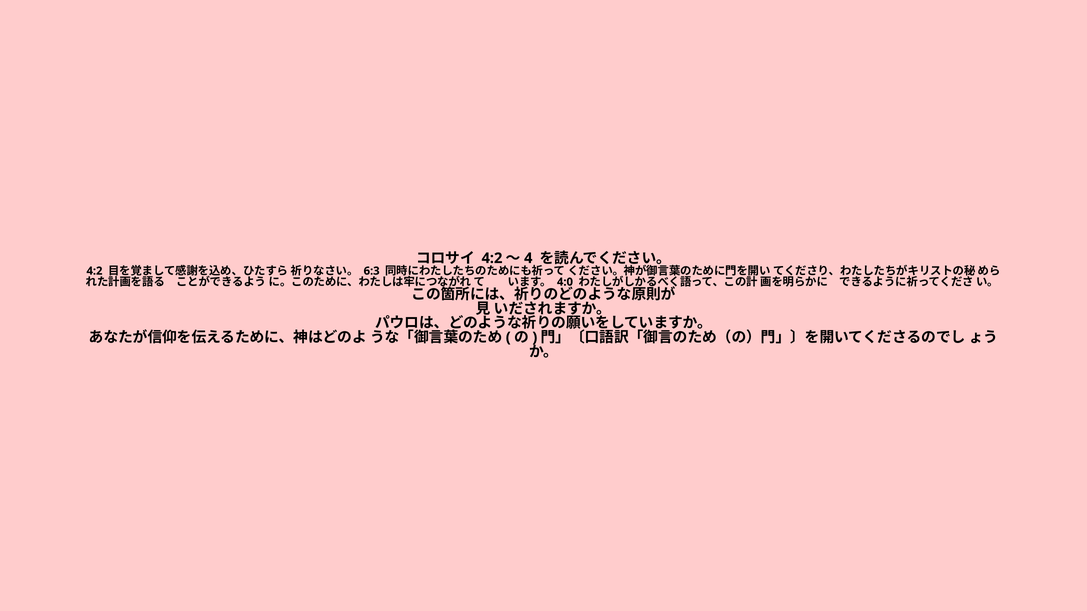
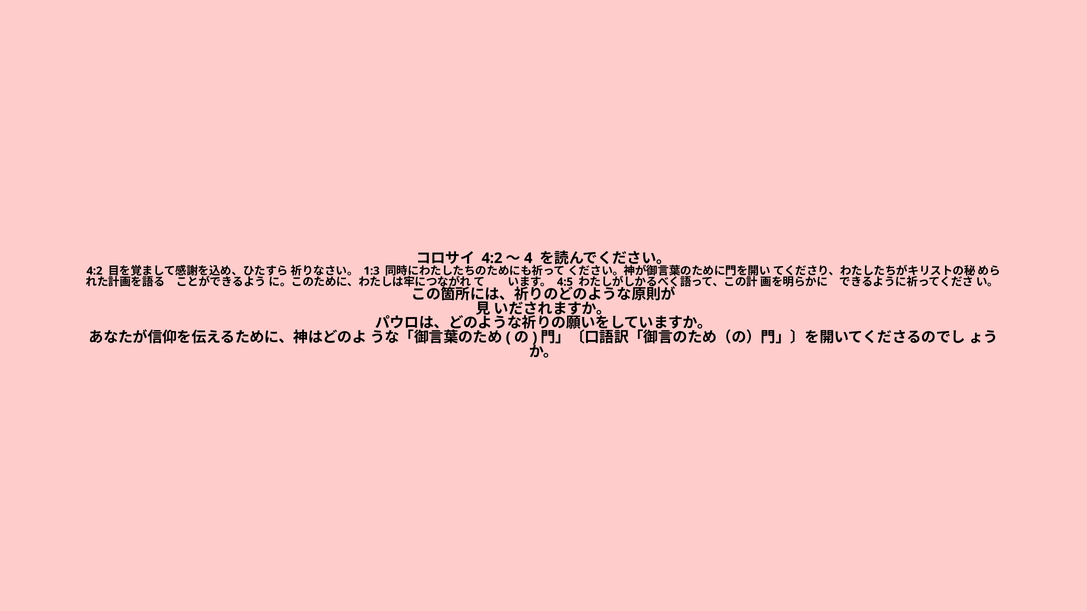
6:3: 6:3 -> 1:3 (372, 271)
4:0: 4:0 -> 4:5 (565, 282)
